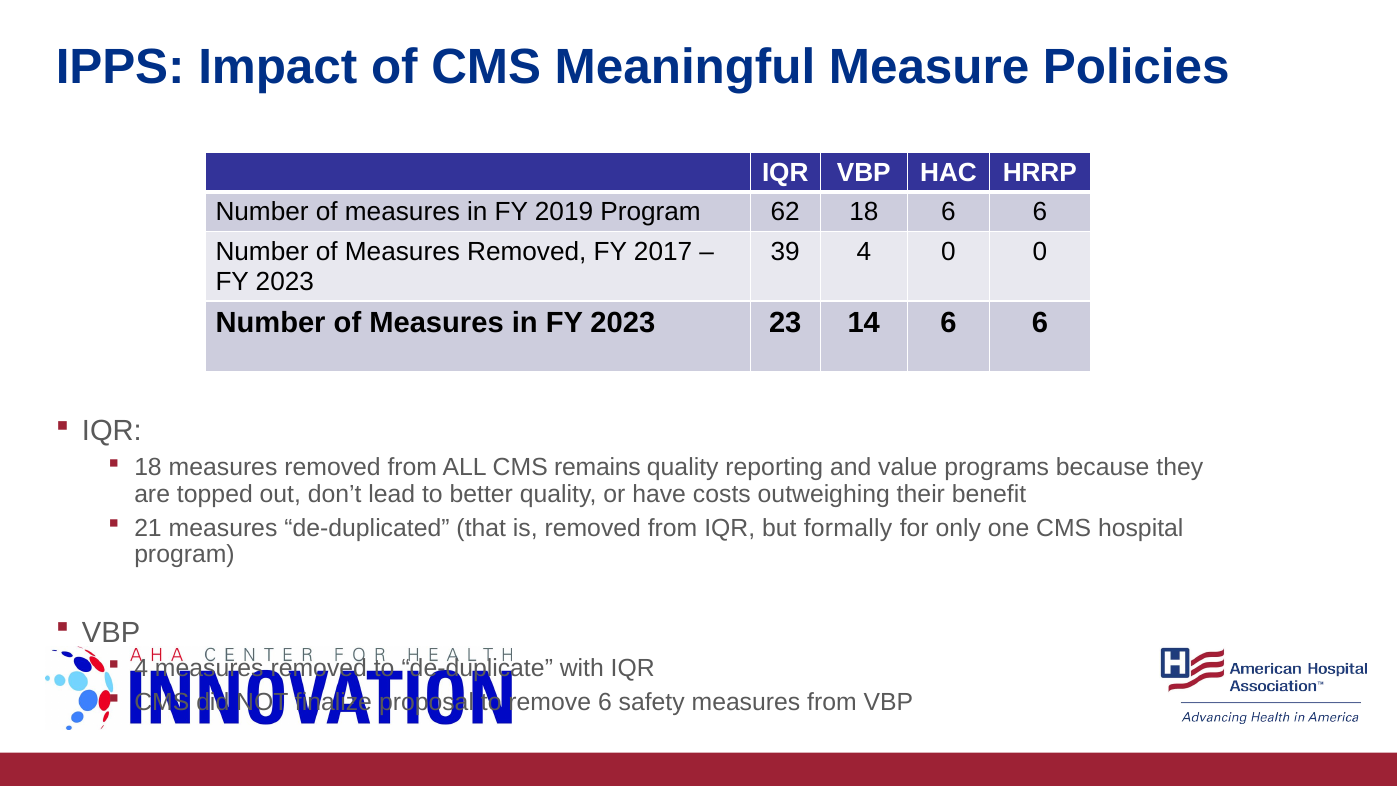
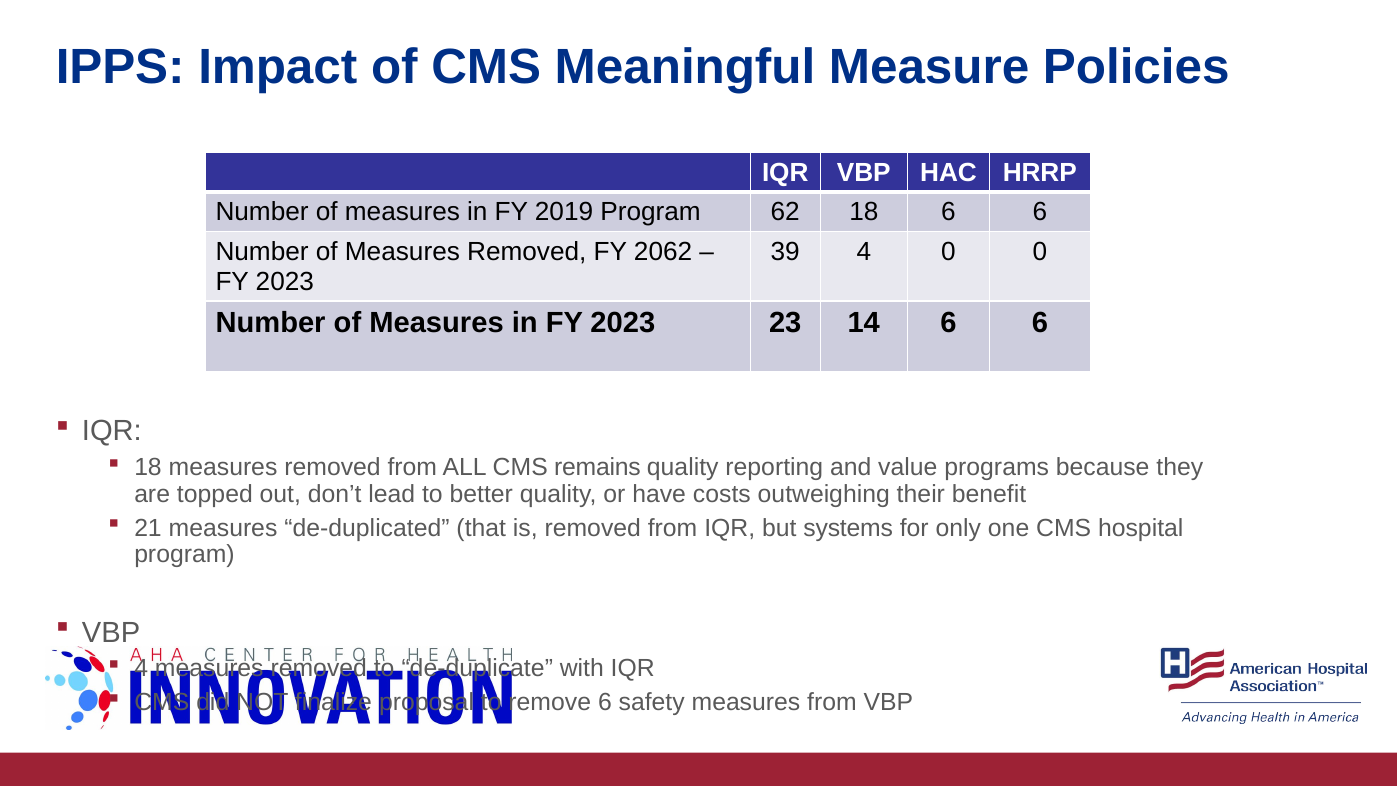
2017: 2017 -> 2062 (663, 252)
formally: formally -> systems (848, 528)
